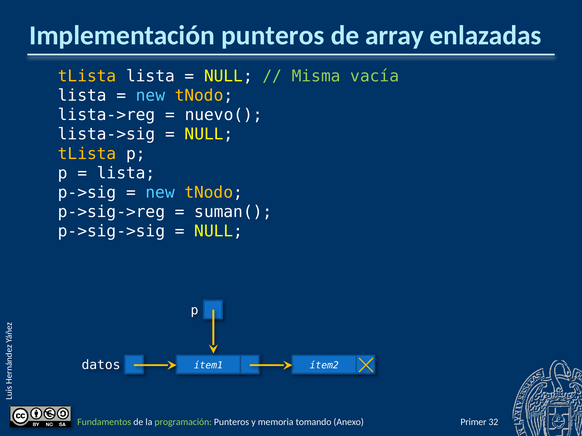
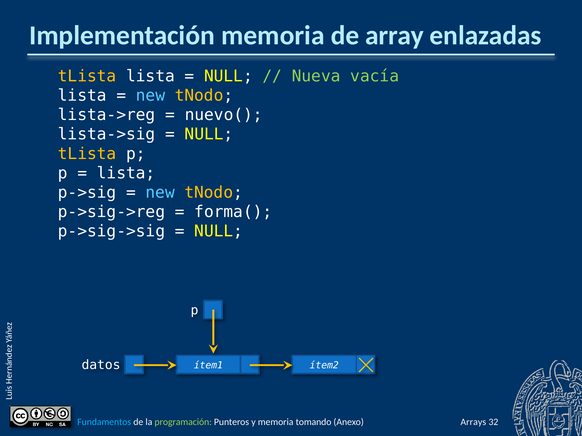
Implementación punteros: punteros -> memoria (273, 35)
Misma: Misma -> Nueva (316, 76)
suman(: suman( -> forma( (233, 212)
Fundamentos colour: light green -> light blue (104, 422)
Primer: Primer -> Arrays (473, 422)
